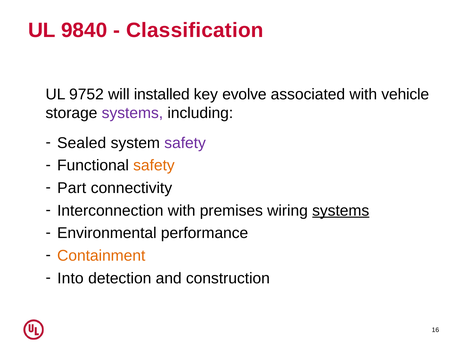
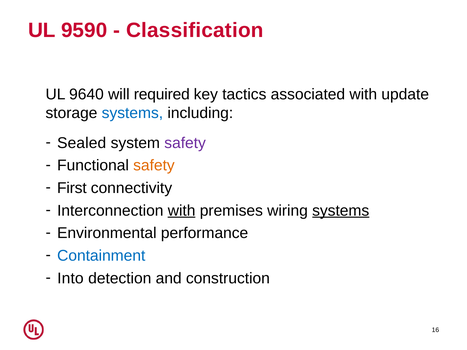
9840: 9840 -> 9590 (84, 30)
9752: 9752 -> 9640 (86, 94)
installed: installed -> required (162, 94)
evolve: evolve -> tactics (244, 94)
vehicle: vehicle -> update (405, 94)
systems colour: purple -> blue (132, 113)
Part: Part -> First (72, 188)
with underline: none -> present (182, 211)
Containment colour: orange -> blue (101, 256)
